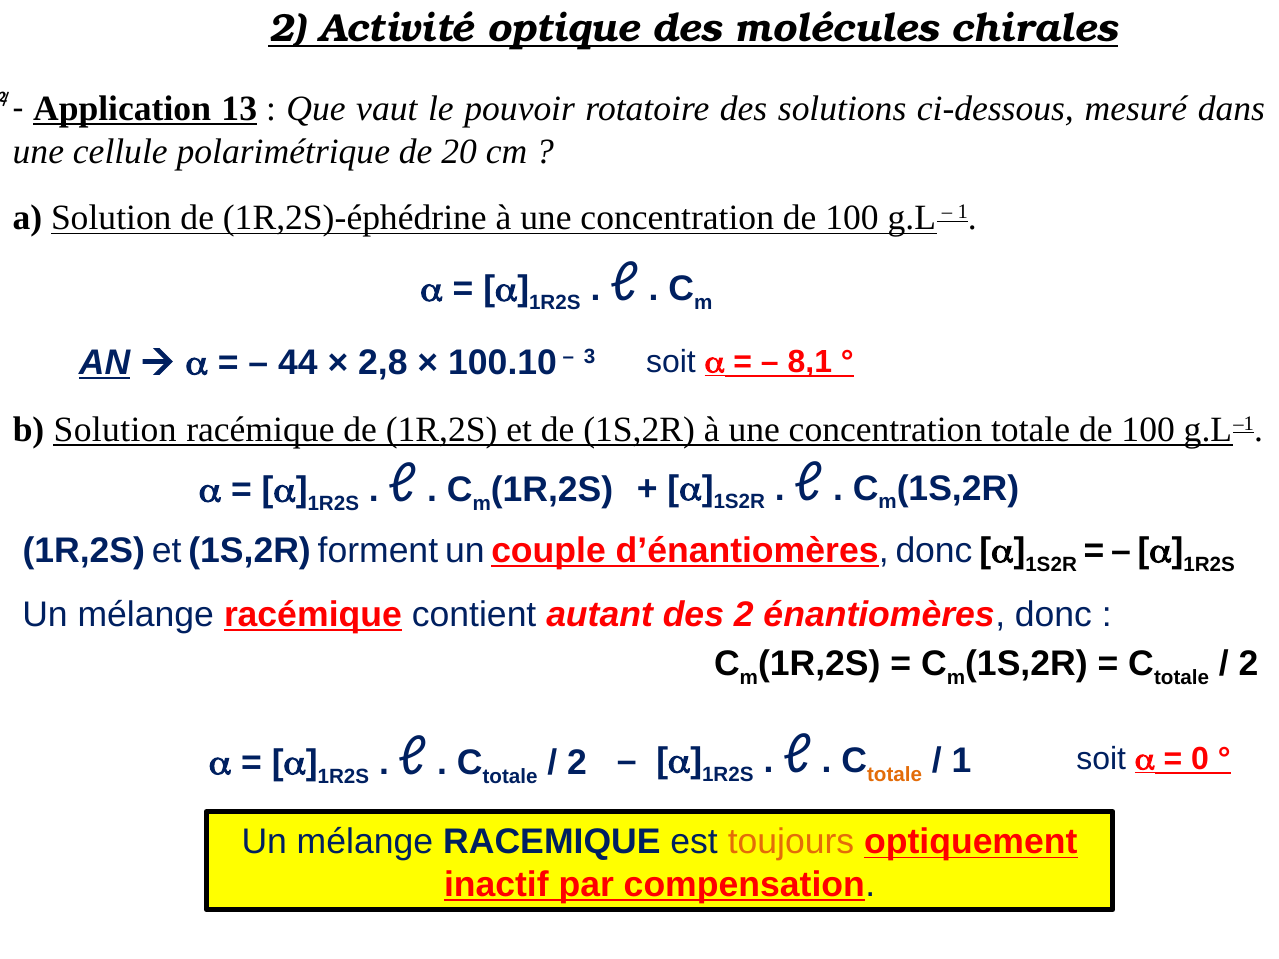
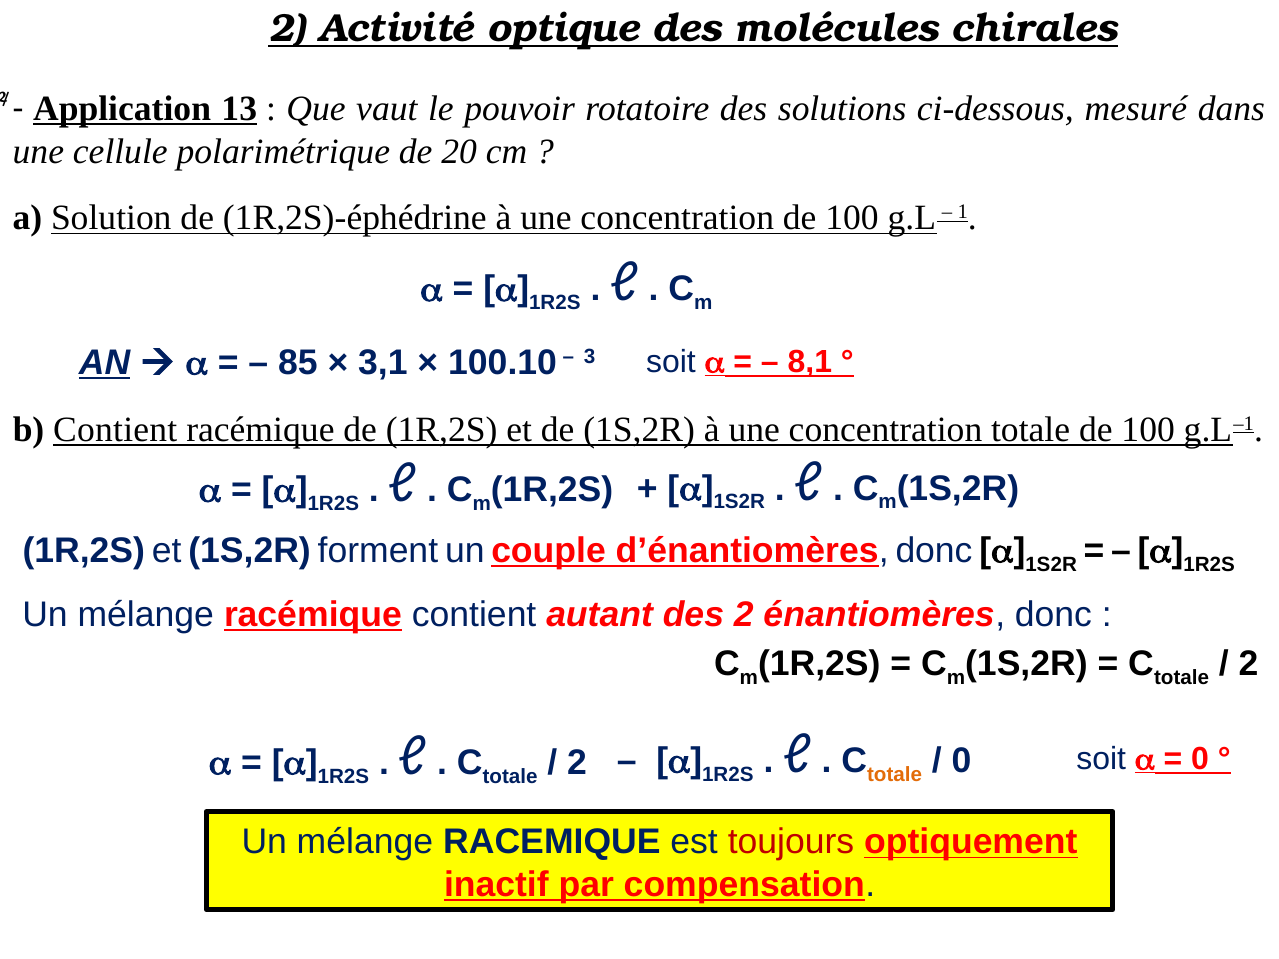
44: 44 -> 85 (298, 363)
2,8: 2,8 -> 3,1 (383, 363)
b Solution: Solution -> Contient (115, 430)
1: 1 -> 0 (961, 761)
toujours colour: orange -> red (791, 842)
